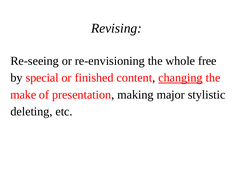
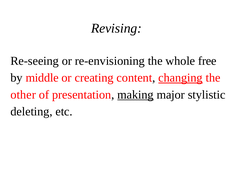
special: special -> middle (42, 78)
finished: finished -> creating (94, 78)
make: make -> other (23, 95)
making underline: none -> present (135, 95)
